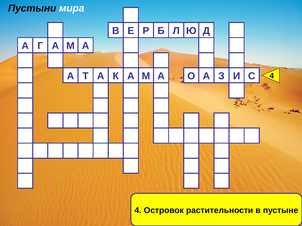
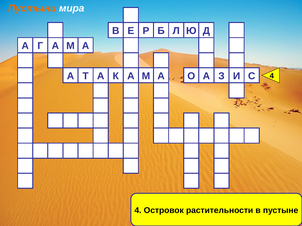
Пустыни colour: black -> orange (32, 8)
